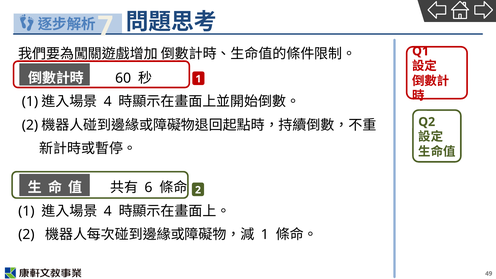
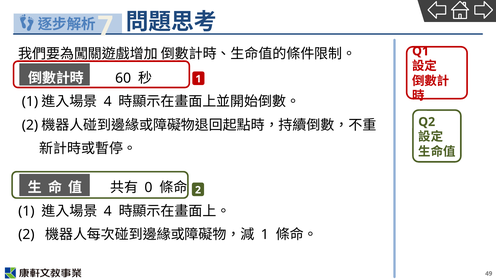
6: 6 -> 0 (148, 188)
